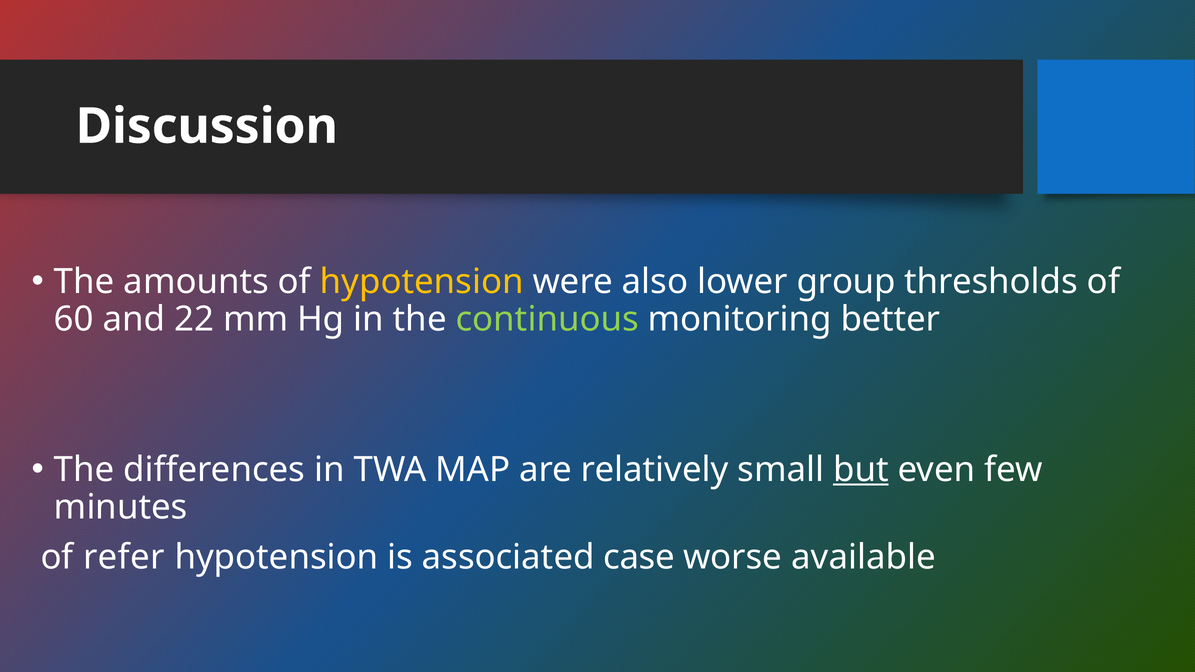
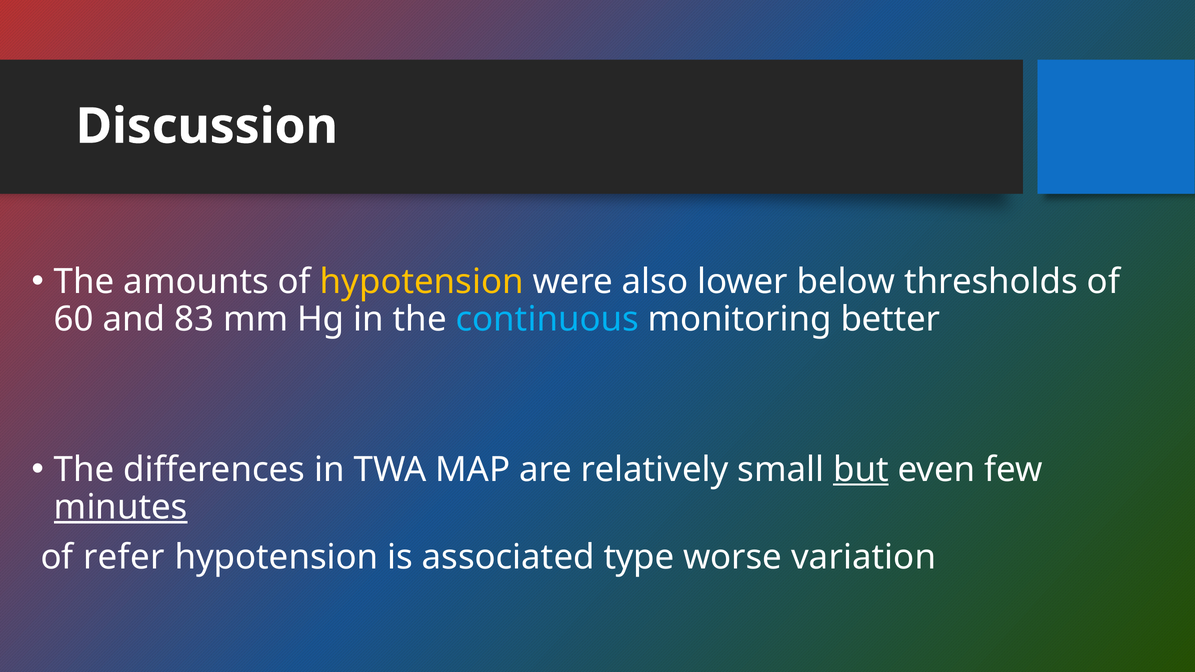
group: group -> below (846, 282)
22: 22 -> 83 (194, 319)
continuous colour: light green -> light blue (547, 319)
minutes underline: none -> present (121, 507)
case: case -> type (639, 557)
available: available -> variation (864, 557)
